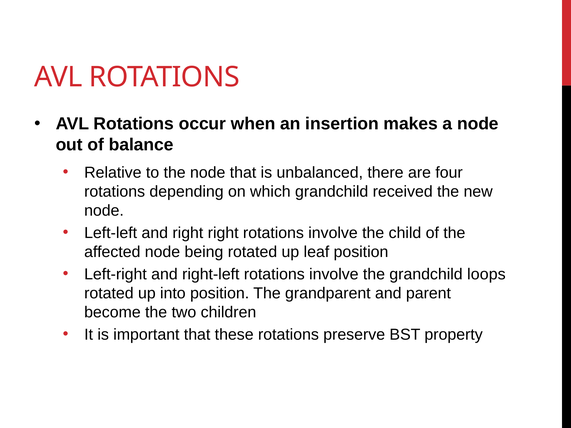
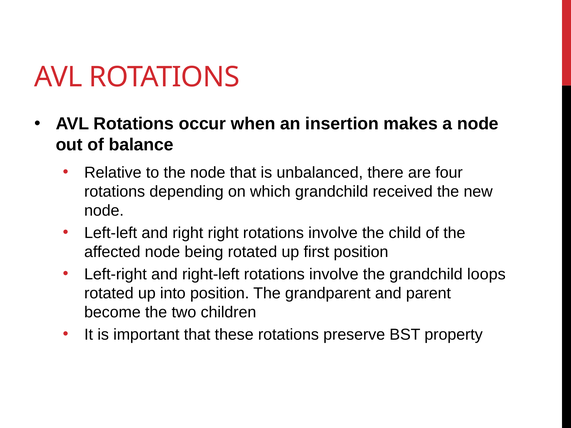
leaf: leaf -> first (316, 252)
